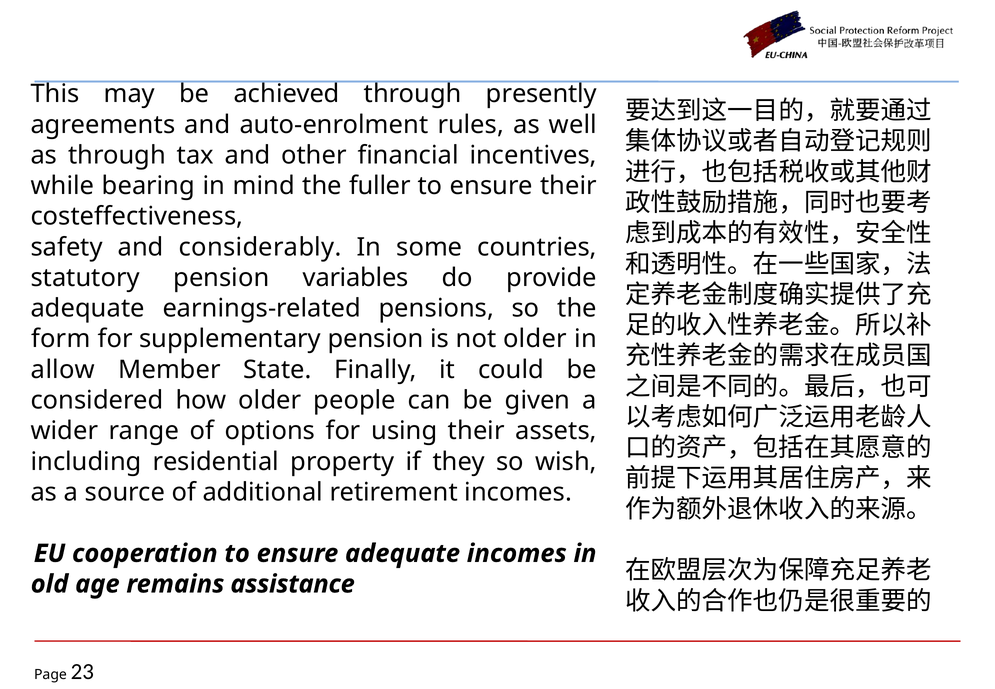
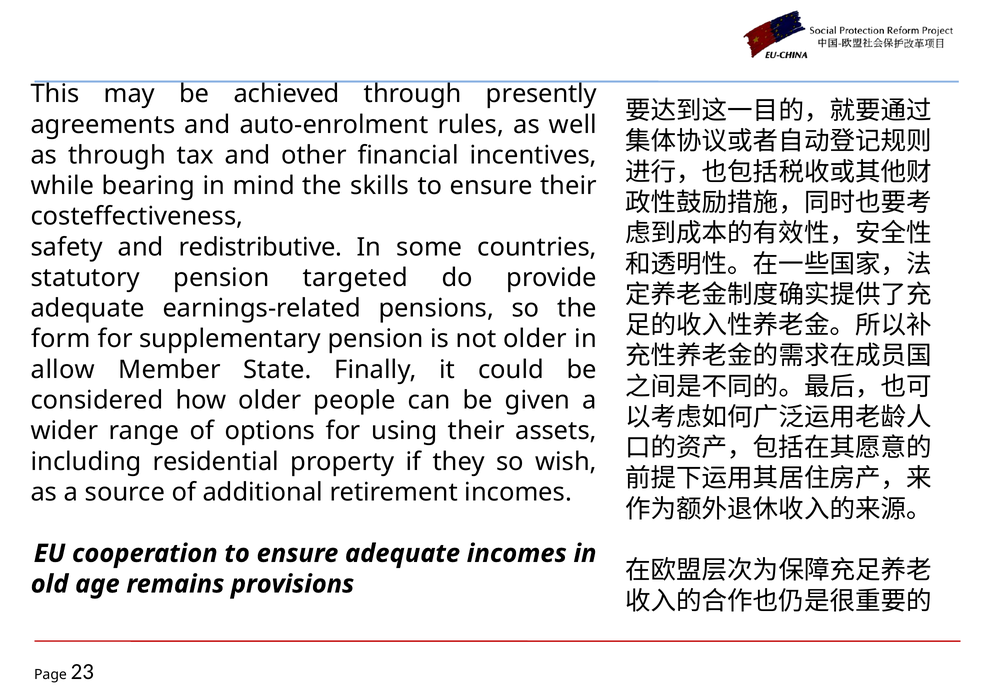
fuller: fuller -> skills (380, 186)
considerably: considerably -> redistributive (260, 247)
variables: variables -> targeted (355, 278)
assistance: assistance -> provisions (293, 584)
